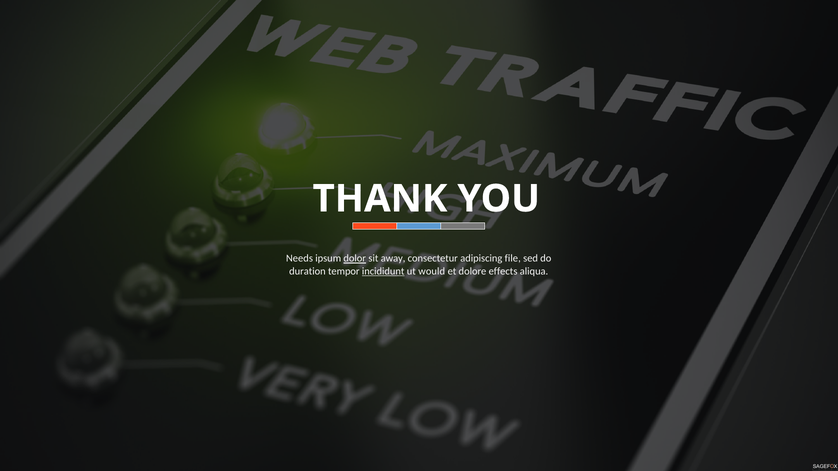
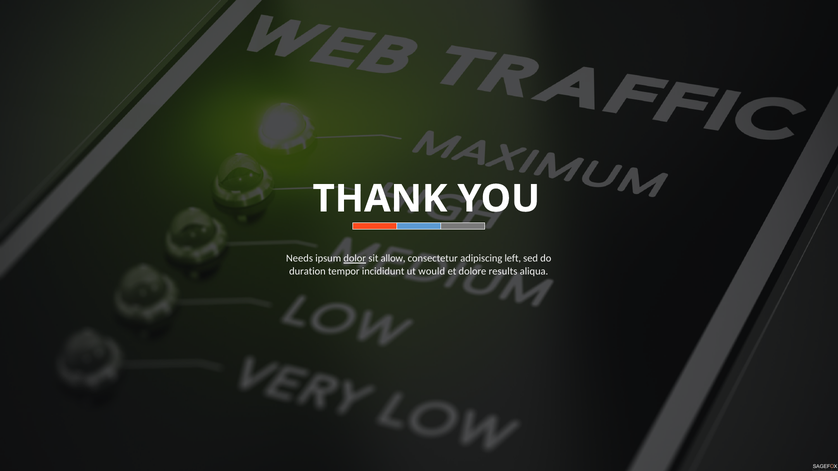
away: away -> allow (393, 259)
file: file -> left (513, 259)
incididunt underline: present -> none (383, 271)
effects: effects -> results (503, 271)
